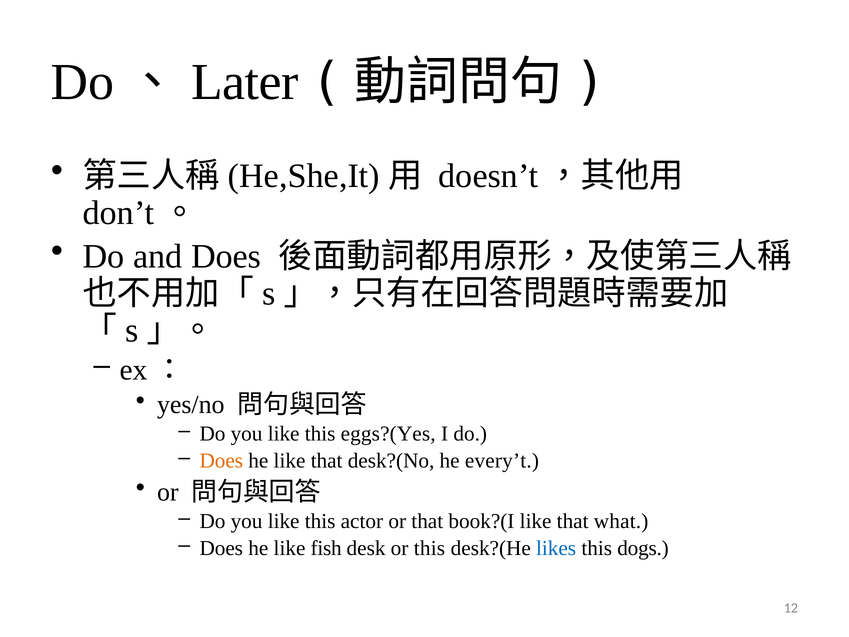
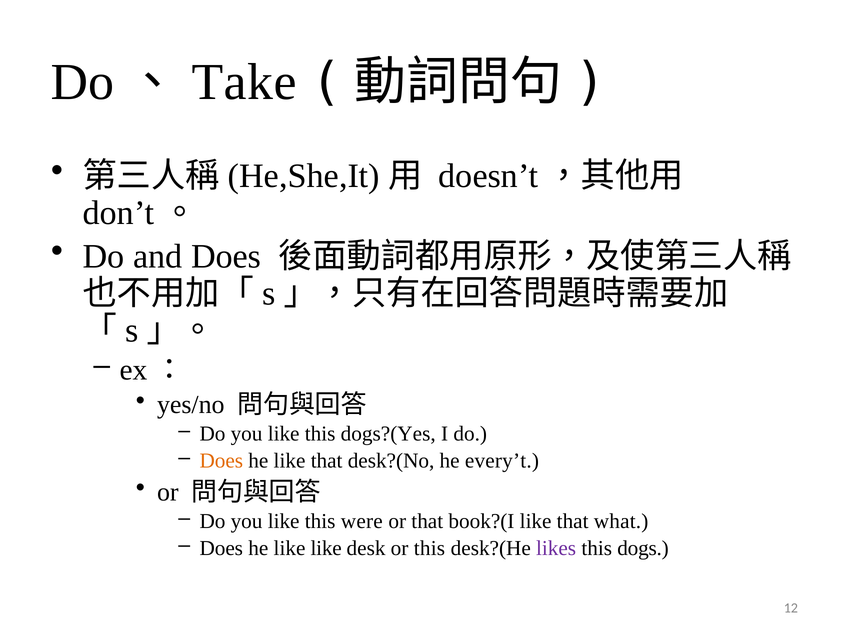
Later: Later -> Take (244, 82)
eggs?(Yes: eggs?(Yes -> dogs?(Yes (388, 434)
actor: actor -> were (362, 521)
like fish: fish -> like (326, 548)
likes colour: blue -> purple (556, 548)
